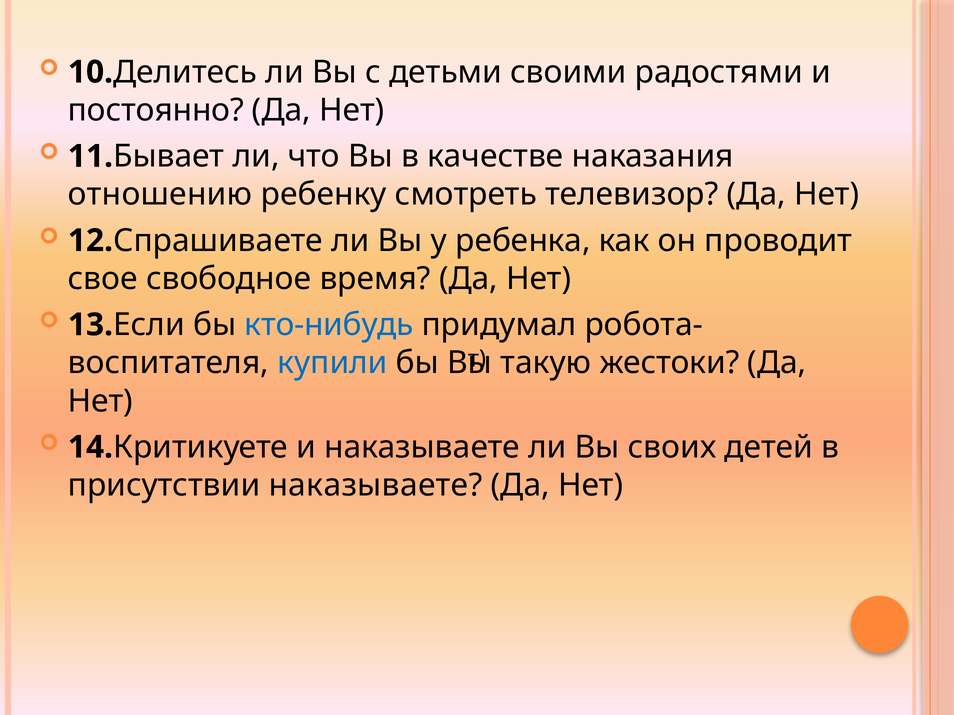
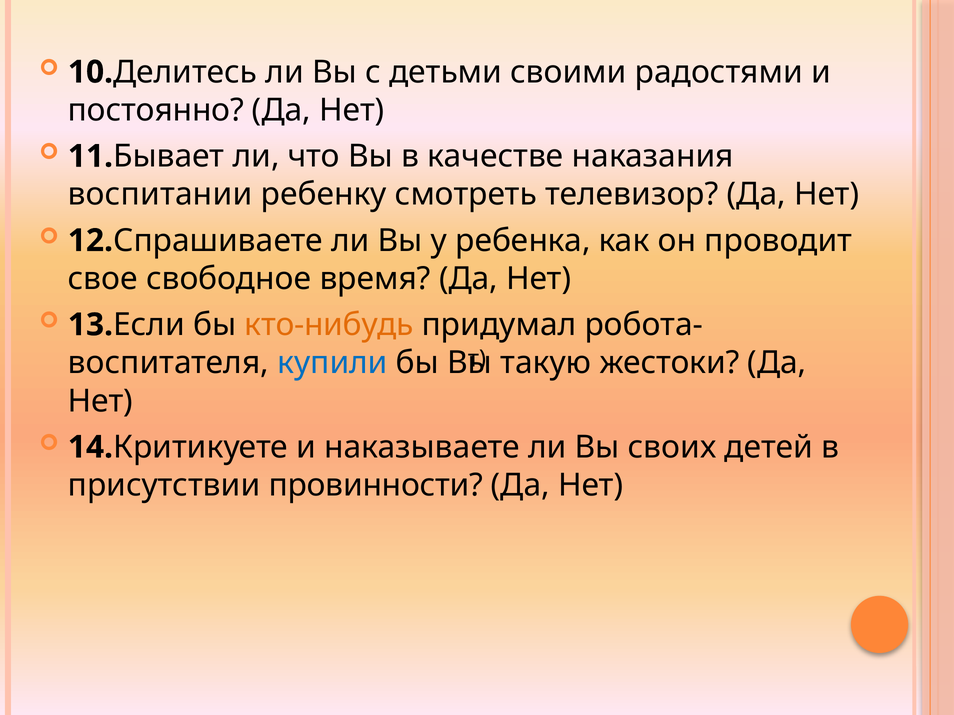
отношению: отношению -> воспитании (160, 195)
кто-нибудь colour: blue -> orange (329, 325)
присутствии наказываете: наказываете -> провинности (376, 486)
